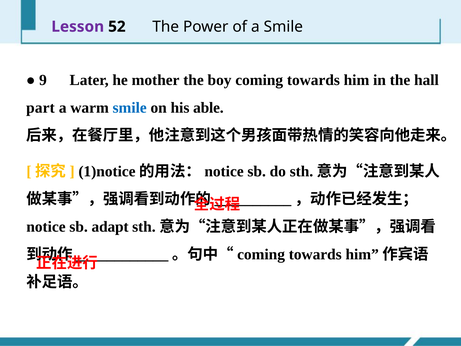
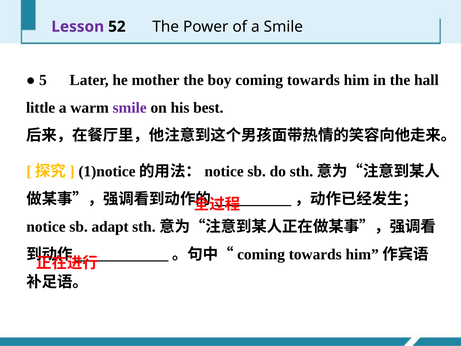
9: 9 -> 5 (43, 80)
part: part -> little (41, 108)
smile colour: blue -> purple (130, 108)
able: able -> best (208, 108)
